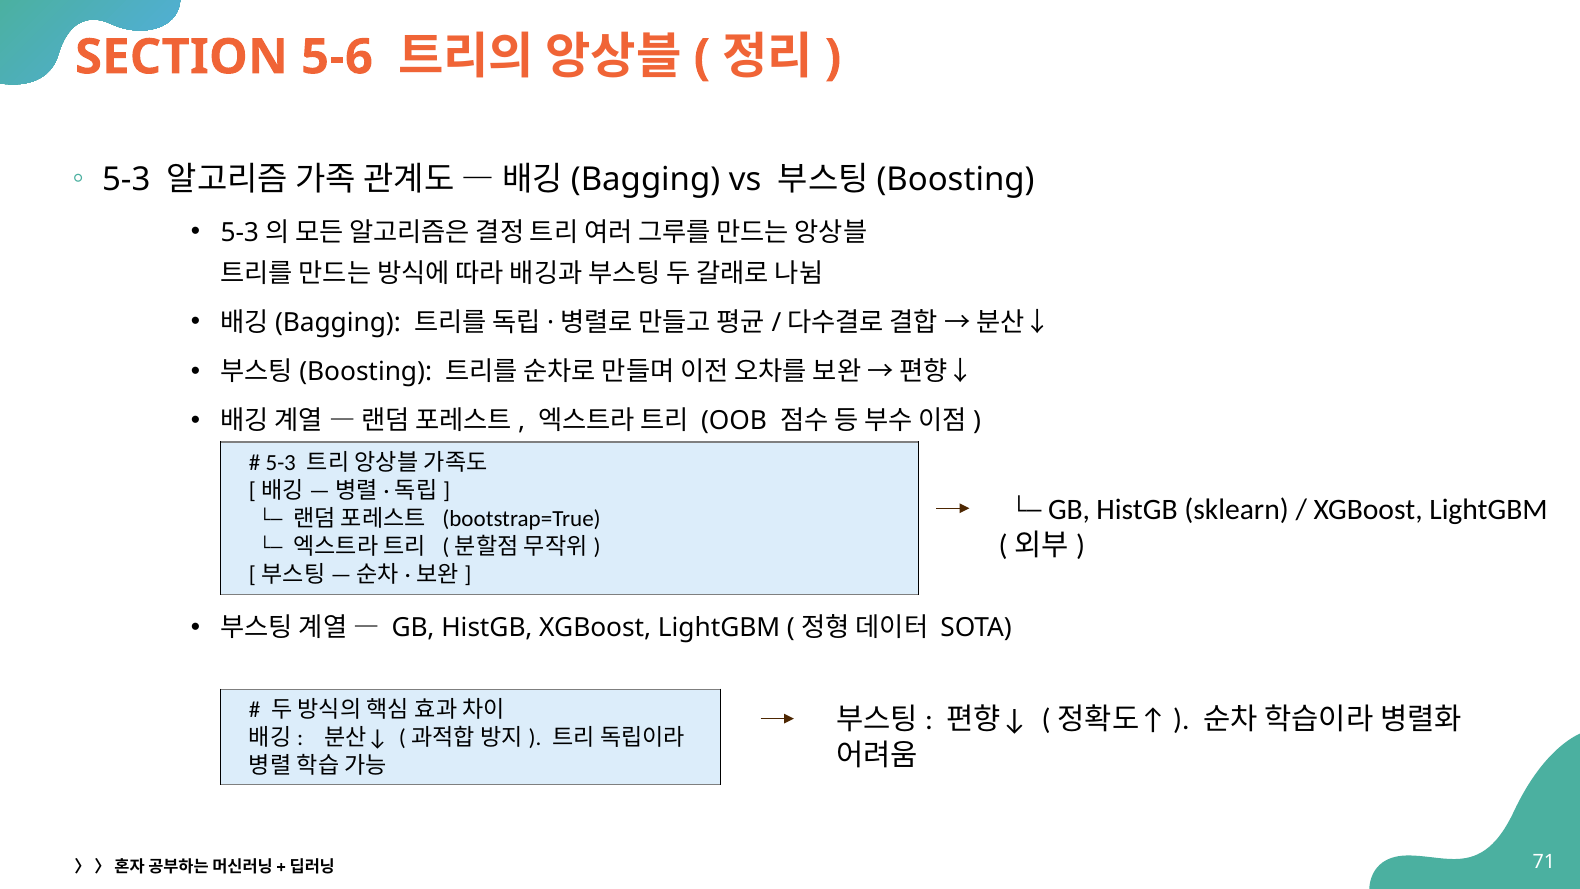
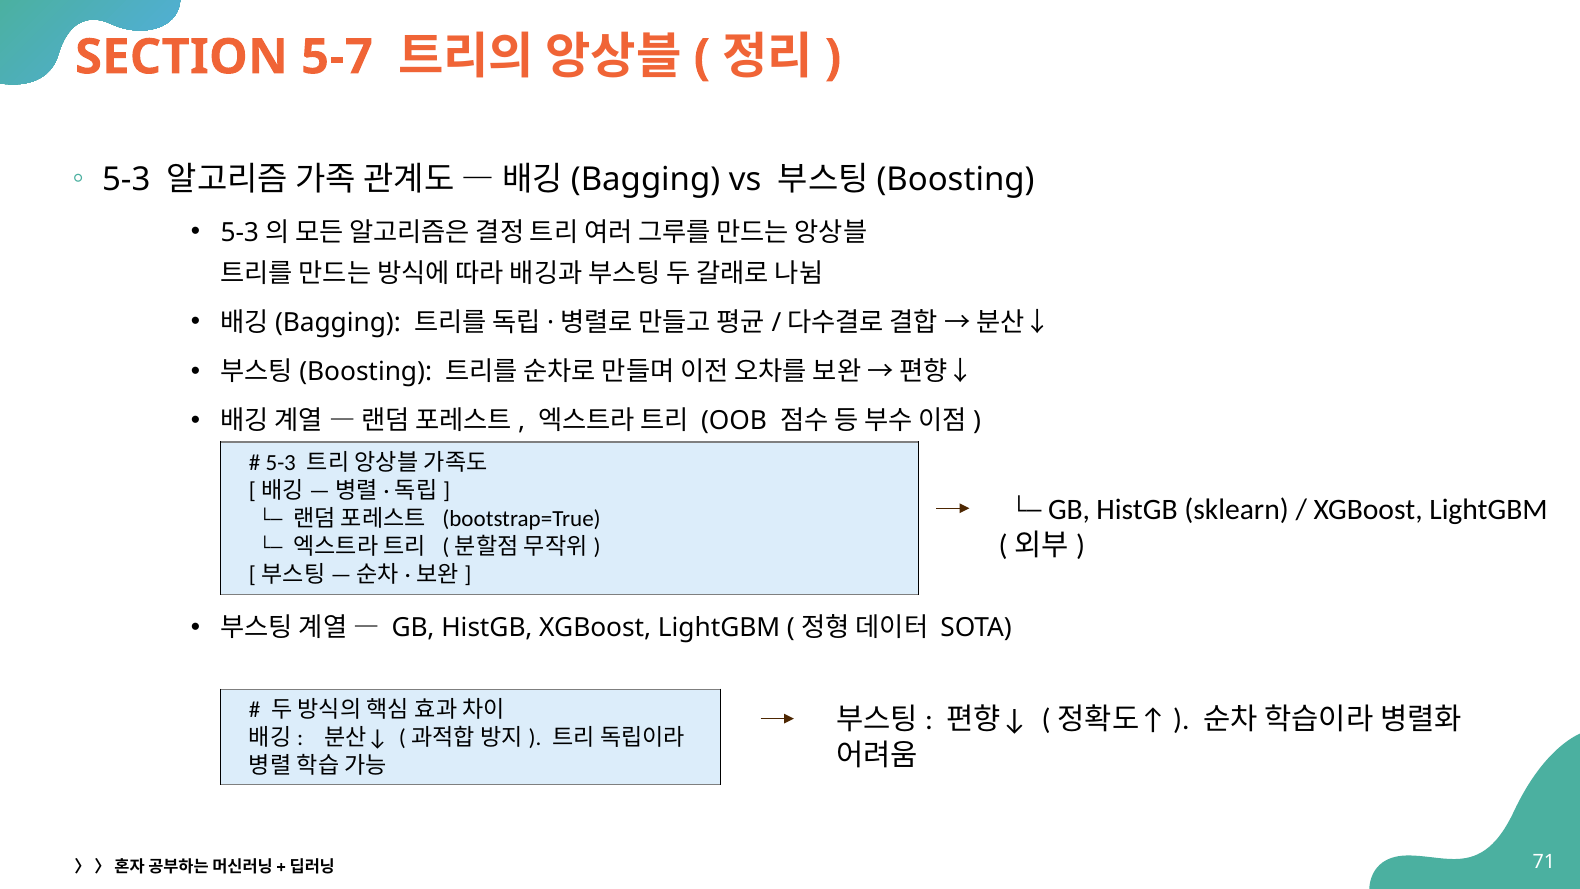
5-6: 5-6 -> 5-7 (337, 57)
